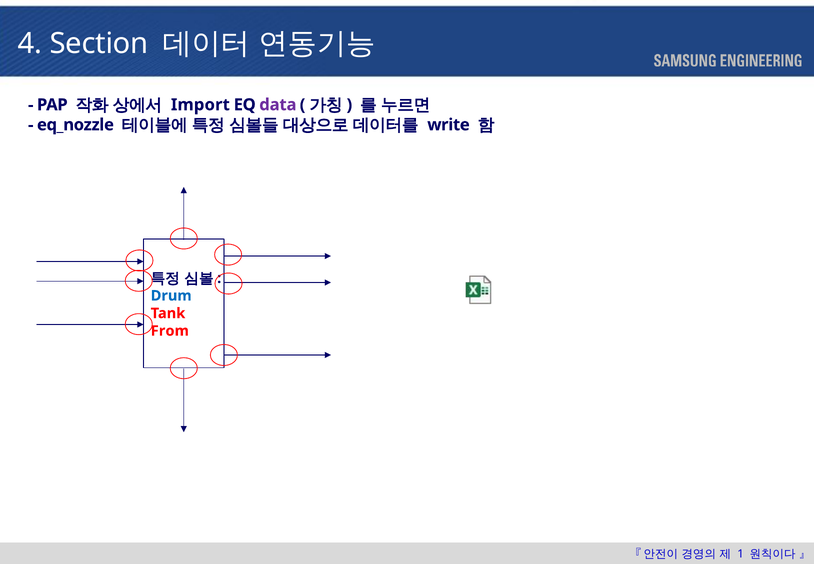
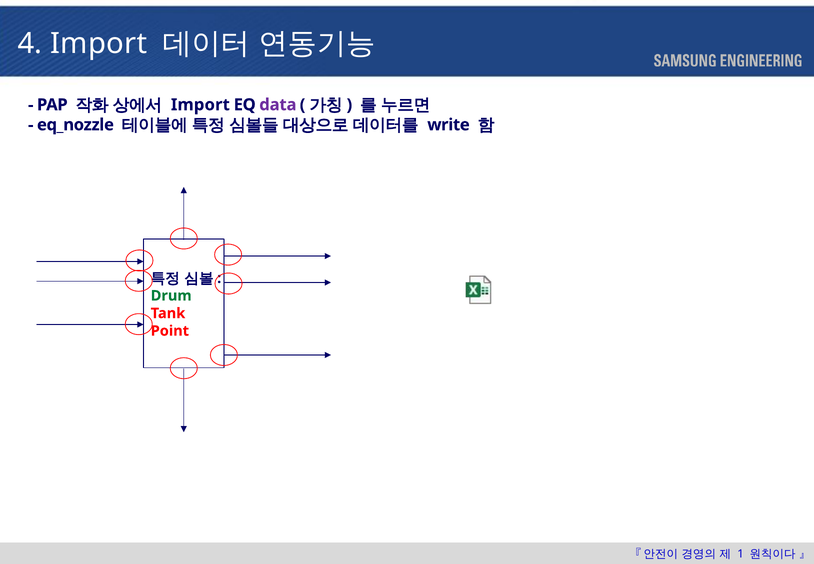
4 Section: Section -> Import (99, 44)
Drum colour: blue -> green (171, 295)
From: From -> Point (170, 331)
